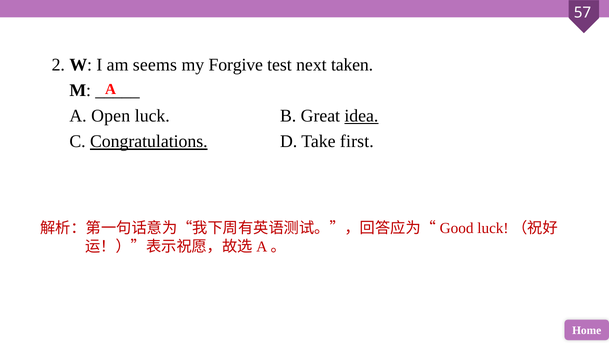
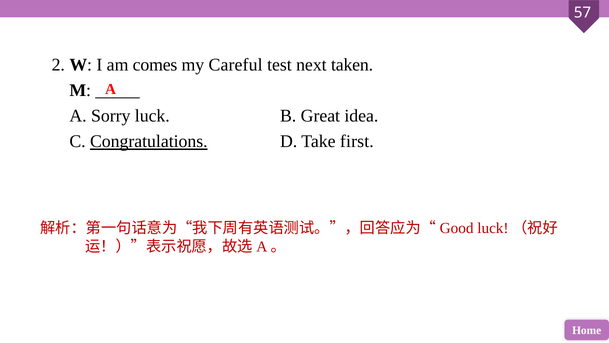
seems: seems -> comes (155, 65)
Forgive: Forgive -> Careful (236, 65)
Open: Open -> Sorry (111, 116)
idea underline: present -> none (361, 116)
